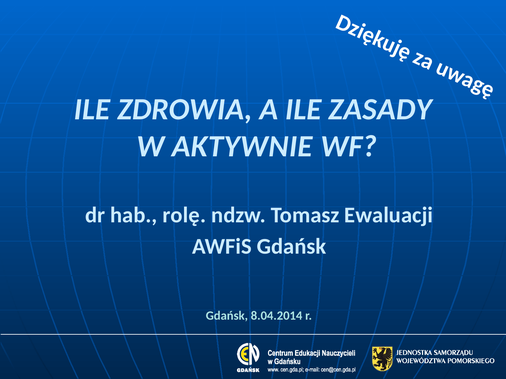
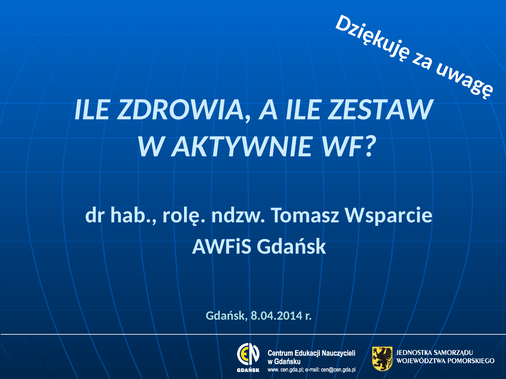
ZASADY: ZASADY -> ZESTAW (380, 109)
Ewaluacji: Ewaluacji -> Wsparcie (389, 215)
